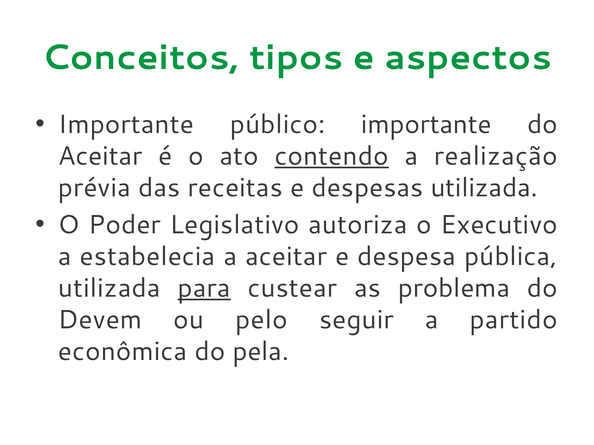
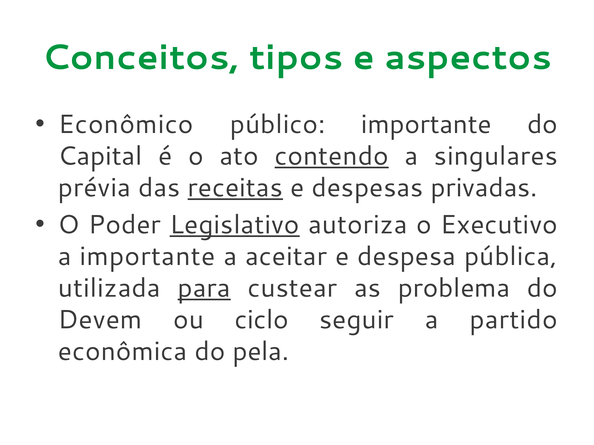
Importante: Importante -> Econômico (126, 125)
Aceitar: Aceitar -> Capital (100, 156)
realização: realização -> singulares (496, 156)
receitas underline: none -> present (235, 188)
despesas utilizada: utilizada -> privadas (484, 188)
Legislativo underline: none -> present (235, 225)
a estabelecia: estabelecia -> importante (147, 257)
pelo: pelo -> ciclo (262, 320)
